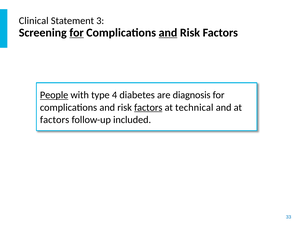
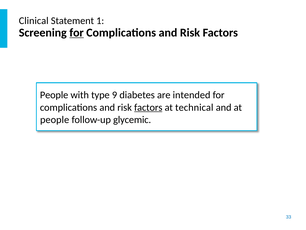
3: 3 -> 1 (100, 21)
and underline: present -> none (168, 33)
People underline: present -> none (54, 95)
4: 4 -> 9 (115, 95)
diagnosis: diagnosis -> intended (192, 95)
factors: factors -> people (55, 119)
included: included -> glycemic (132, 119)
